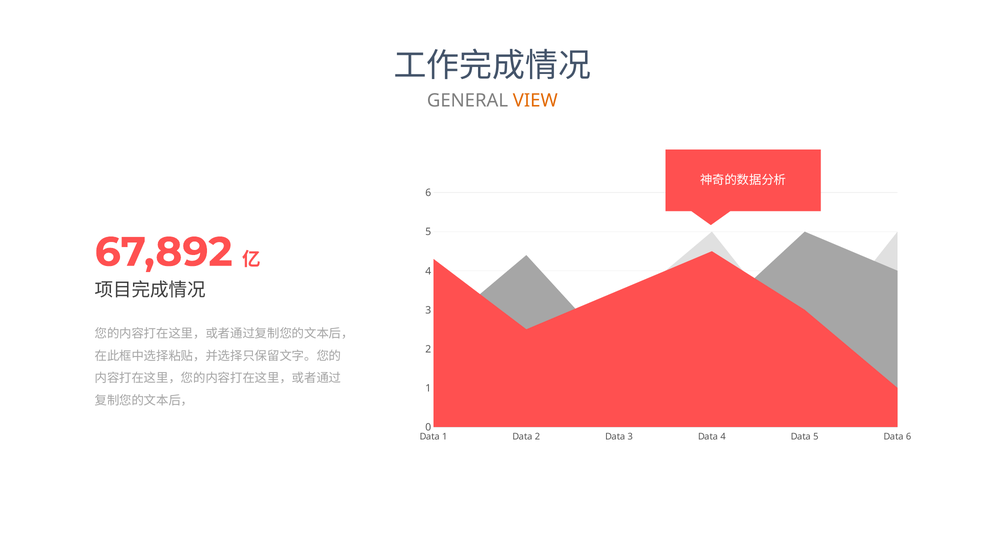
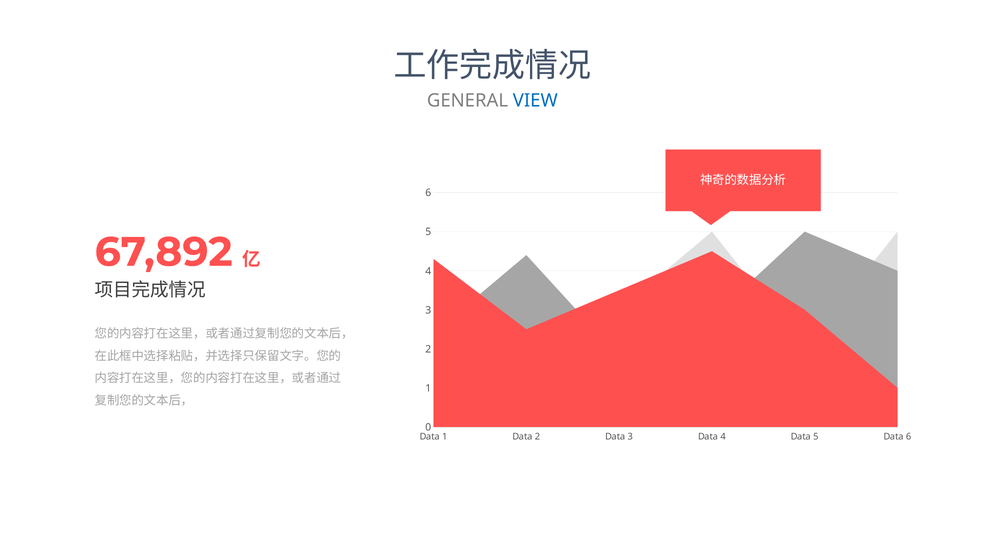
VIEW colour: orange -> blue (535, 101)
